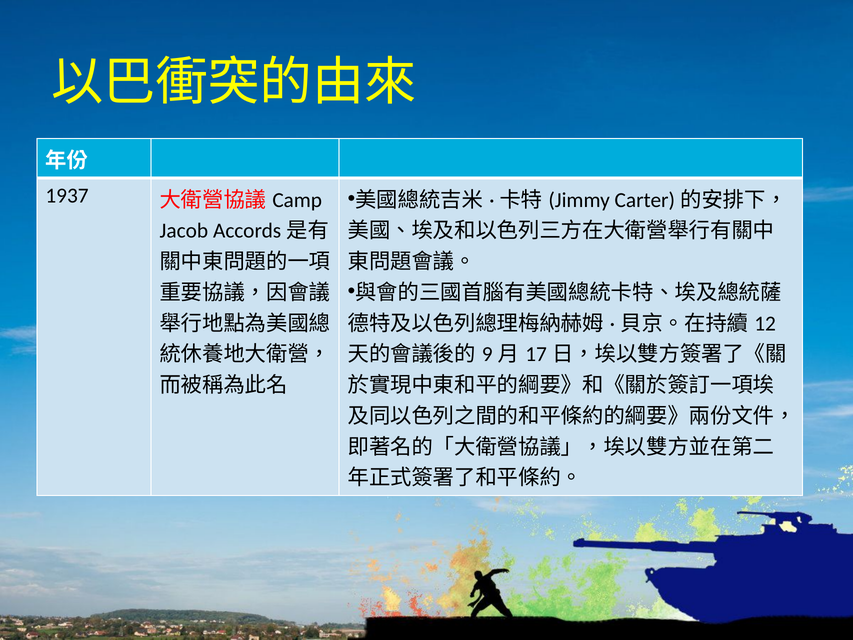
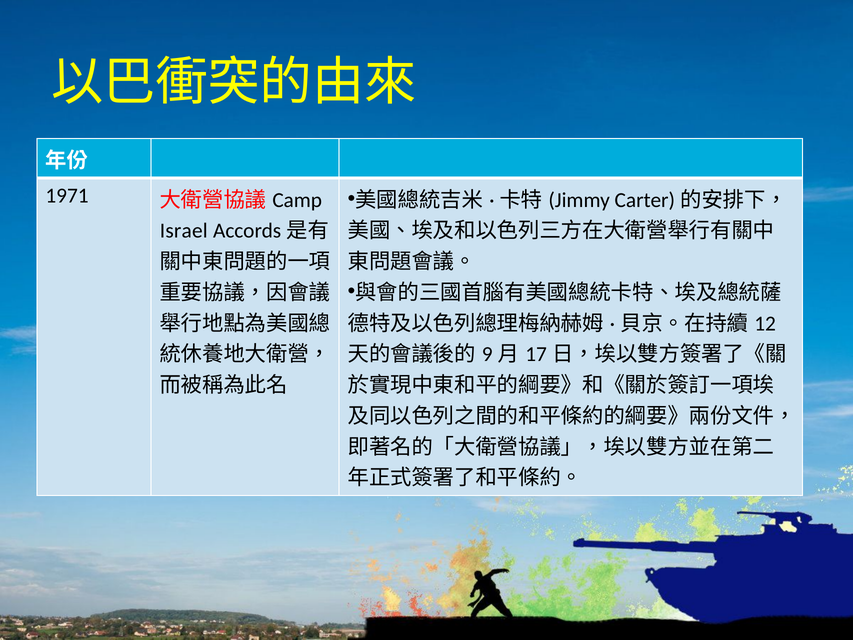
1937: 1937 -> 1971 (67, 195)
Jacob: Jacob -> Israel (184, 231)
